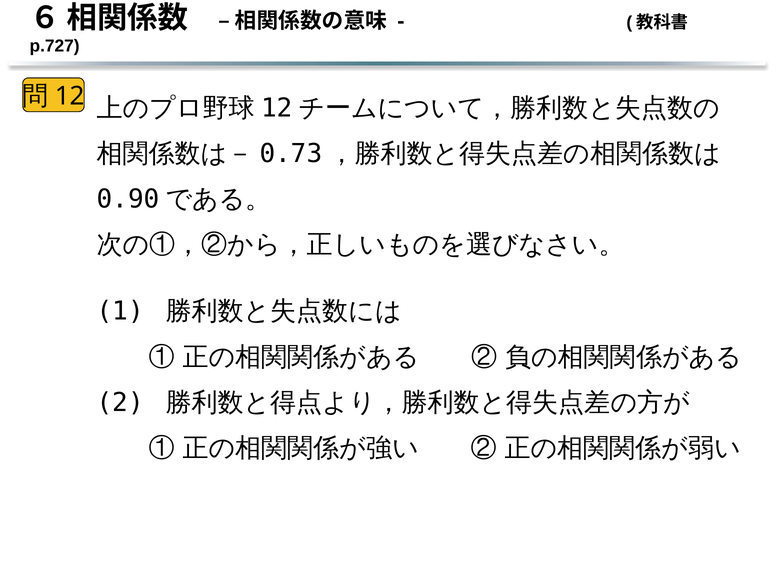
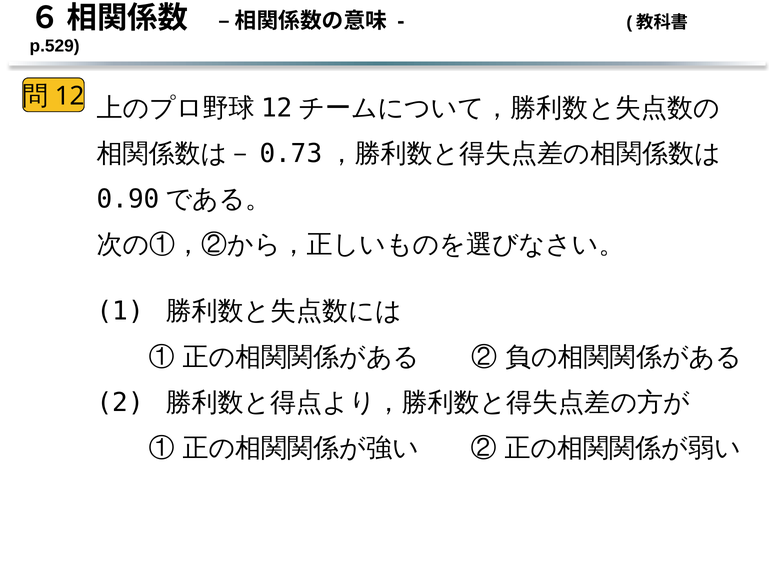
p.727: p.727 -> p.529 (55, 46)
